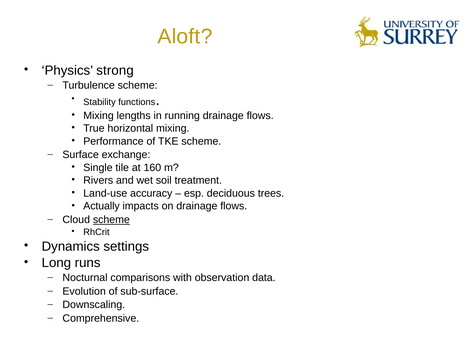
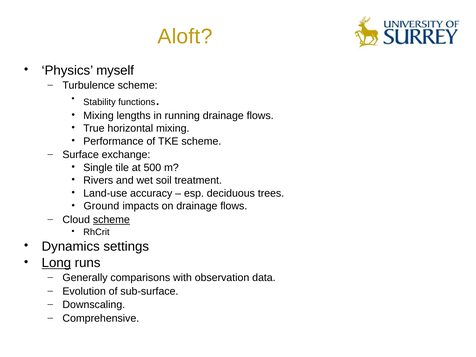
strong: strong -> myself (115, 71)
160: 160 -> 500 (152, 168)
Actually: Actually -> Ground (101, 206)
Long underline: none -> present (56, 263)
Nocturnal: Nocturnal -> Generally (85, 278)
